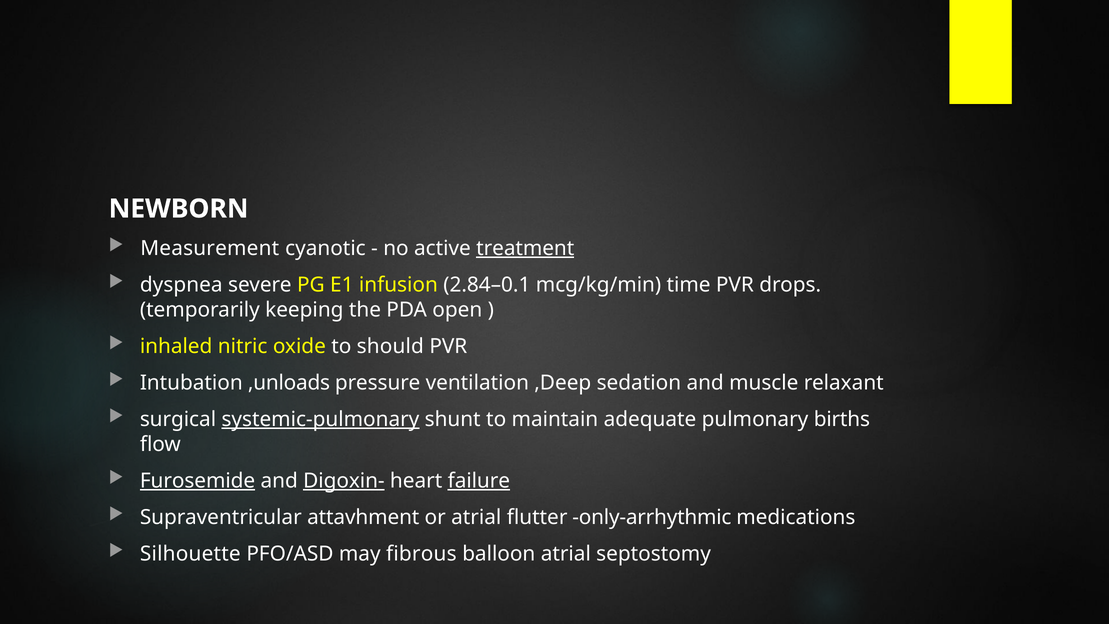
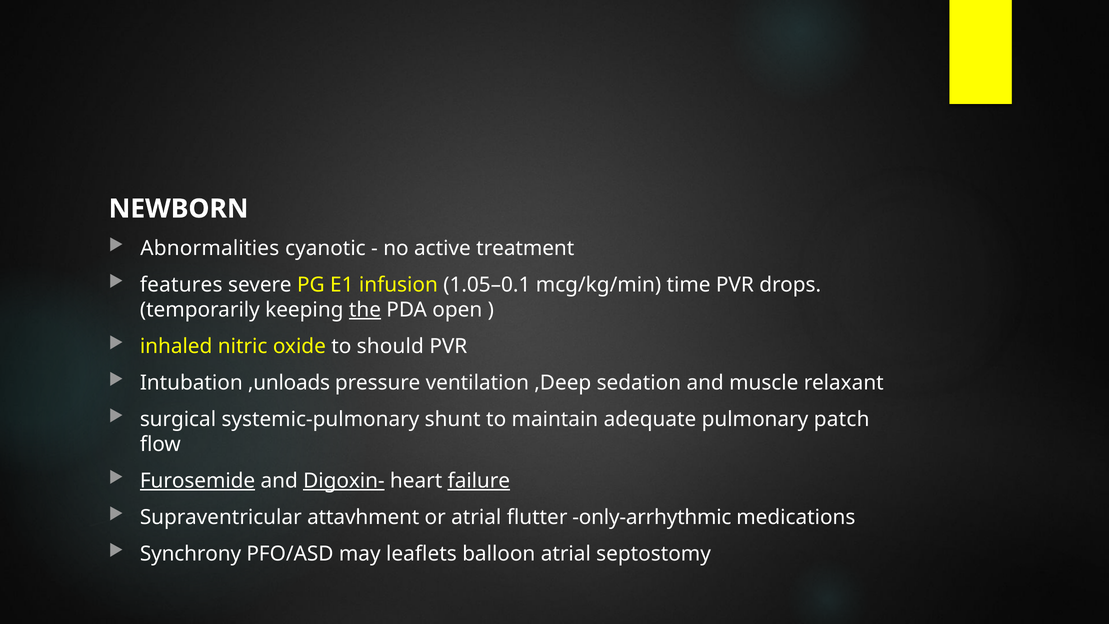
Measurement: Measurement -> Abnormalities (210, 248)
treatment underline: present -> none (525, 248)
dyspnea: dyspnea -> features (181, 285)
2.84–0.1: 2.84–0.1 -> 1.05–0.1 (487, 285)
the underline: none -> present (365, 310)
systemic-pulmonary underline: present -> none (320, 419)
births: births -> patch (842, 419)
Silhouette: Silhouette -> Synchrony (191, 554)
fibrous: fibrous -> leaflets (421, 554)
